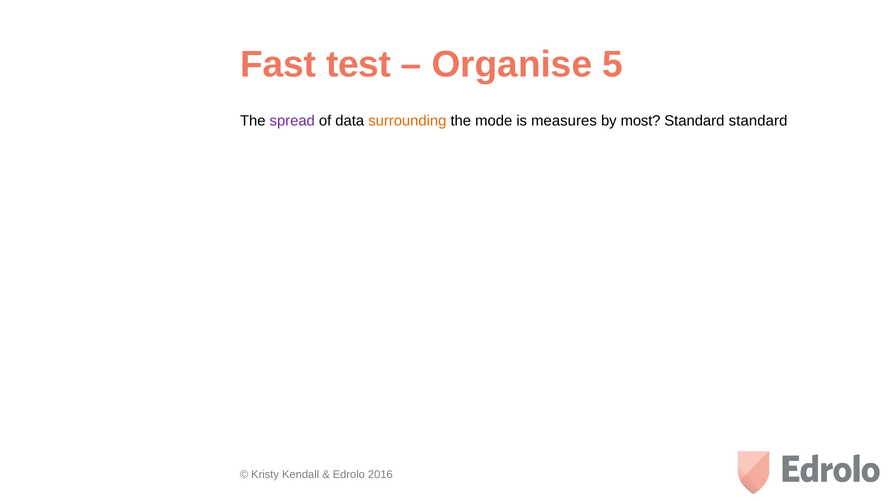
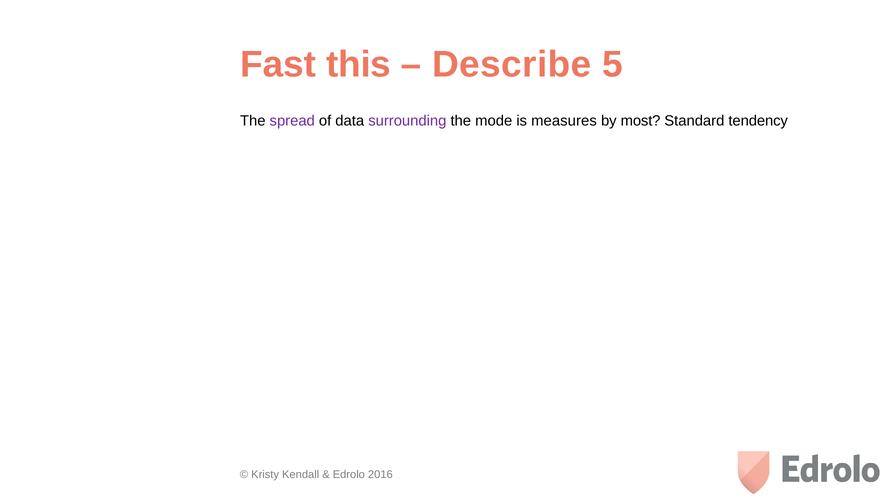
test: test -> this (359, 64)
Organise: Organise -> Describe (512, 64)
surrounding colour: orange -> purple (407, 121)
Standard standard: standard -> tendency (758, 121)
